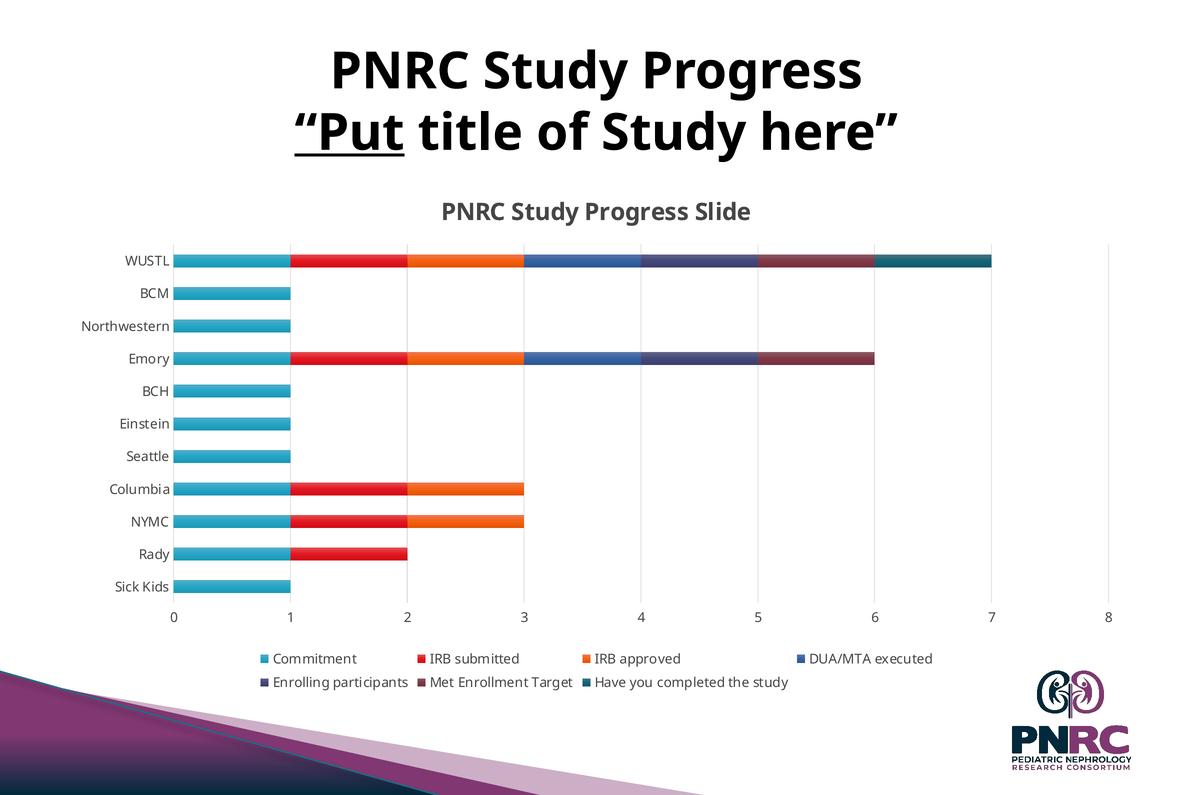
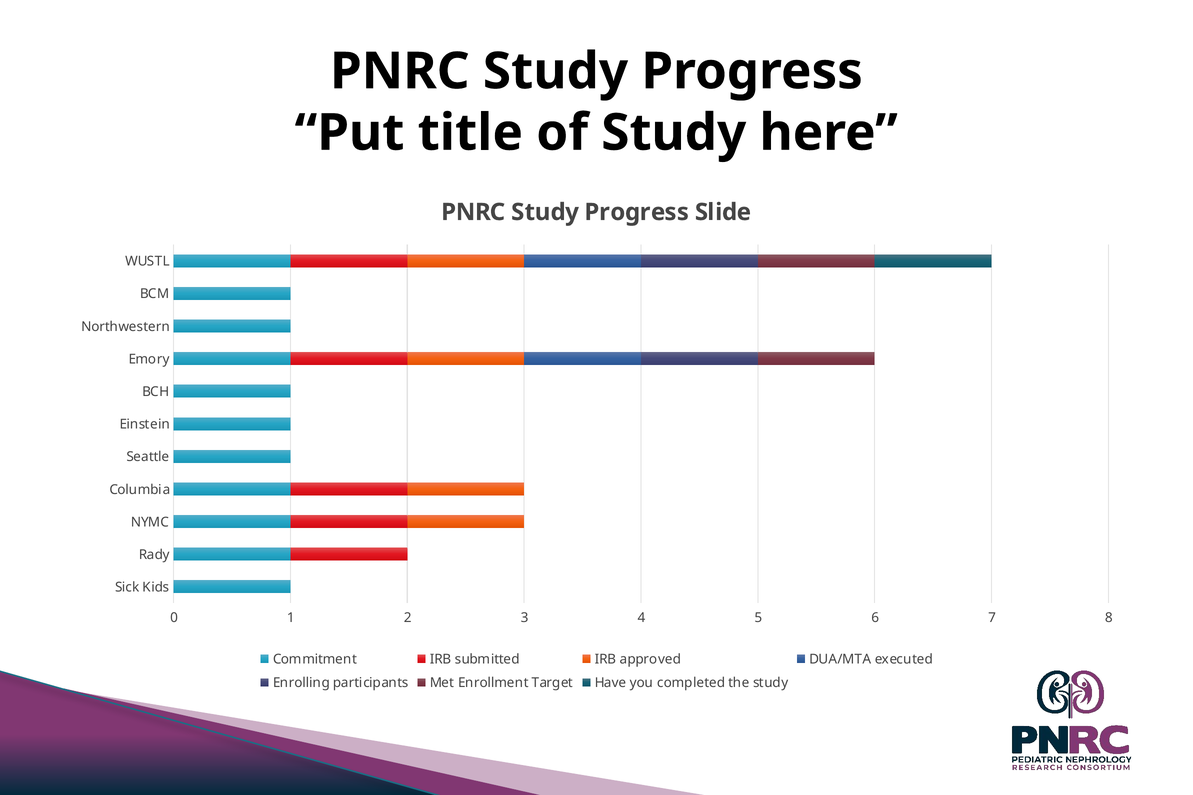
Put underline: present -> none (349, 133)
